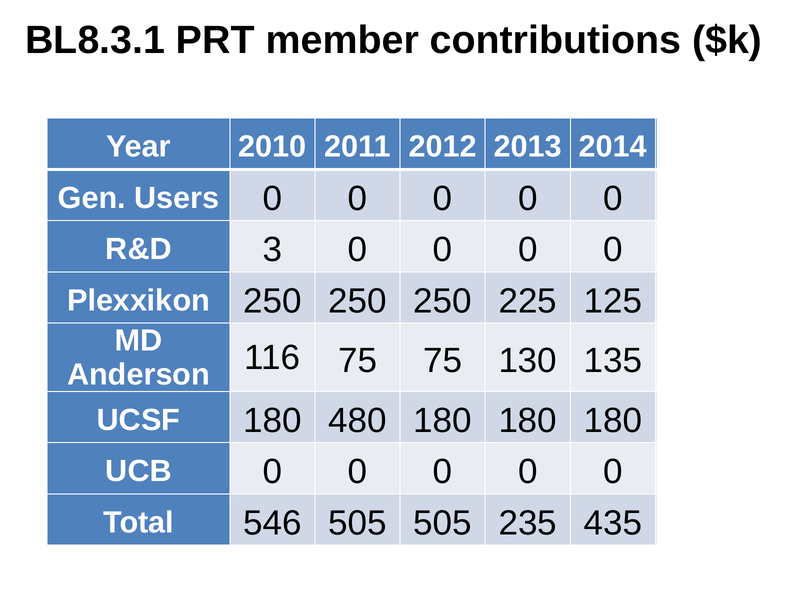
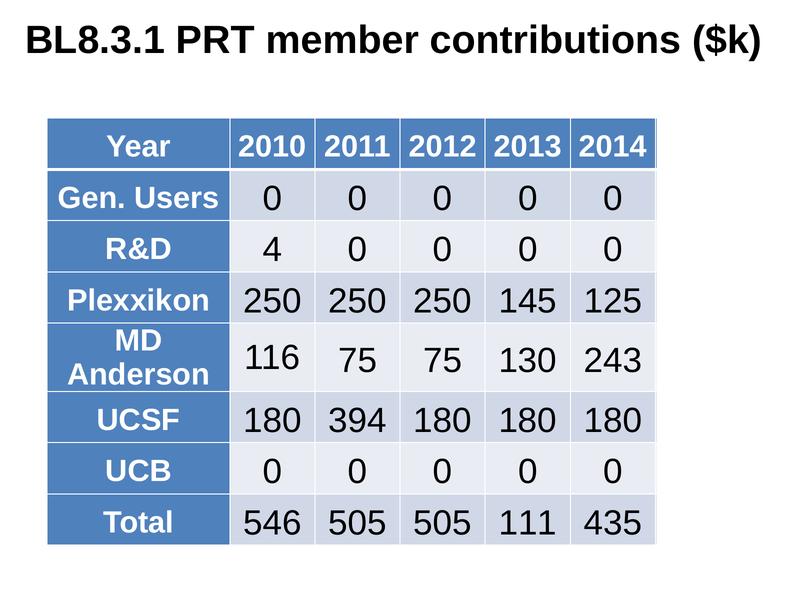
3: 3 -> 4 (272, 250)
225: 225 -> 145 (528, 301)
135: 135 -> 243 (613, 361)
480: 480 -> 394 (357, 421)
235: 235 -> 111 (528, 523)
